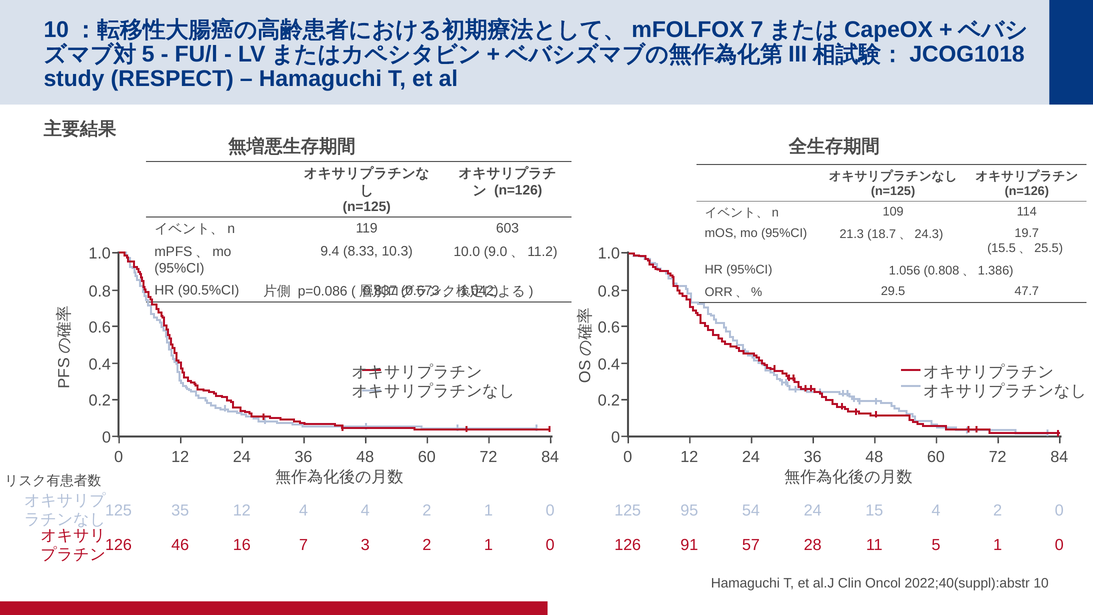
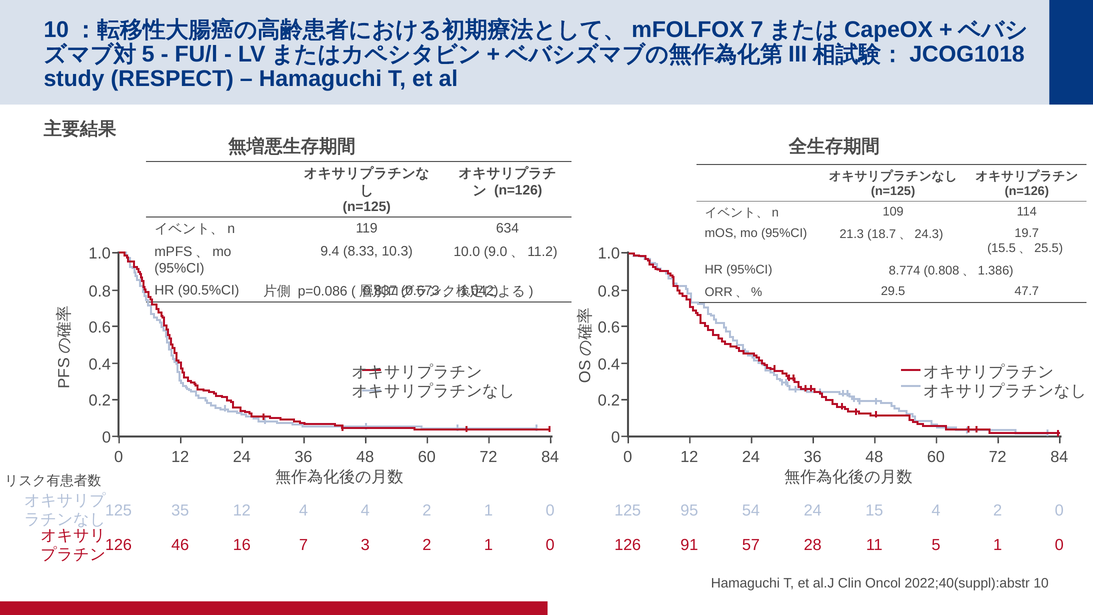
603: 603 -> 634 (507, 228)
1.056: 1.056 -> 8.774 (905, 271)
